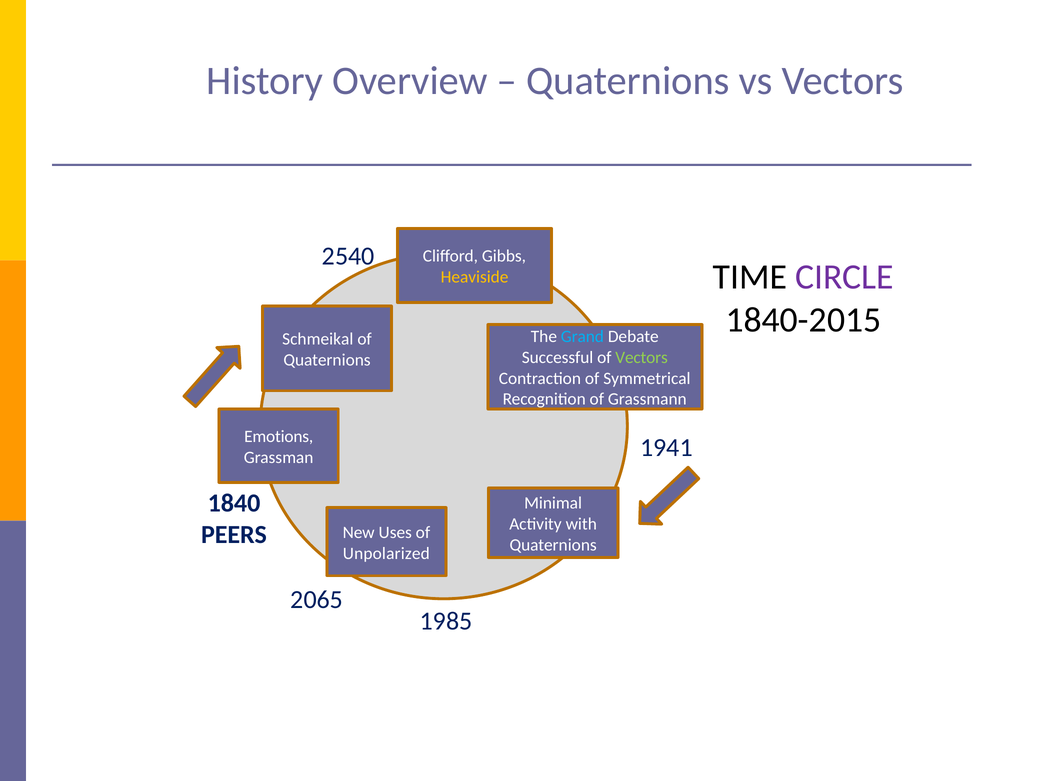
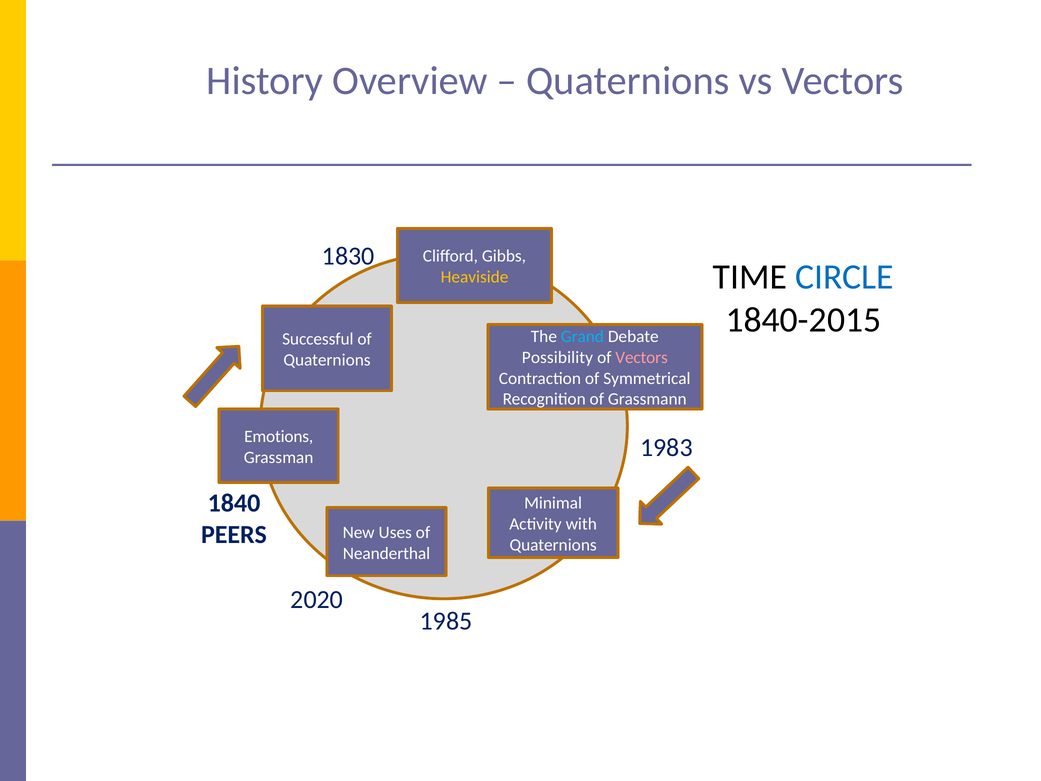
2540: 2540 -> 1830 (348, 256)
CIRCLE colour: purple -> blue (844, 277)
Schmeikal: Schmeikal -> Successful (318, 339)
Successful: Successful -> Possibility (557, 357)
Vectors colour: light green -> pink (642, 357)
1941: 1941 -> 1983 (666, 448)
Unpolarized: Unpolarized -> Neanderthal (386, 553)
2065: 2065 -> 2020 (317, 600)
